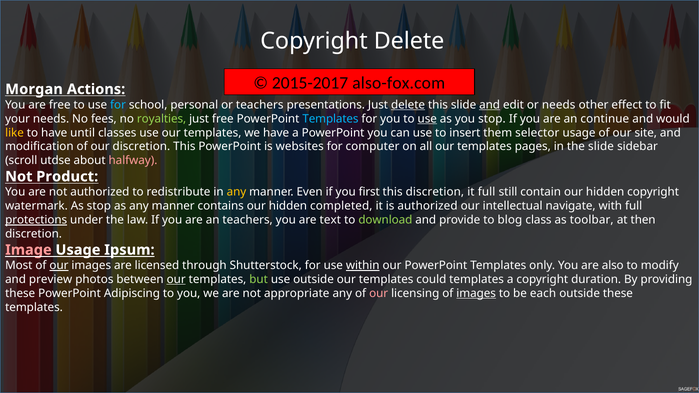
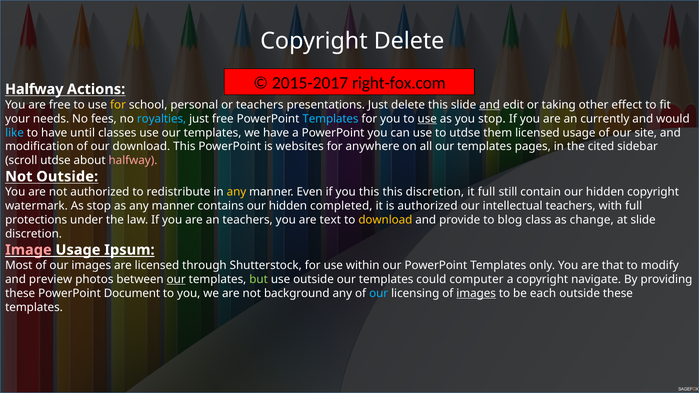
also-fox.com: also-fox.com -> right-fox.com (399, 83)
Morgan: Morgan -> Halfway (34, 89)
for colour: light blue -> yellow (118, 105)
delete underline: present -> none (408, 105)
or needs: needs -> taking (559, 105)
royalties colour: light green -> light blue (162, 119)
continue: continue -> currently (605, 119)
like colour: yellow -> light blue (15, 133)
to insert: insert -> utdse (465, 133)
them selector: selector -> licensed (537, 133)
our discretion: discretion -> download (141, 147)
computer: computer -> anywhere (373, 147)
the slide: slide -> cited (601, 147)
Not Product: Product -> Outside (67, 177)
you first: first -> this (369, 192)
intellectual navigate: navigate -> teachers (571, 206)
protections underline: present -> none (36, 220)
download colour: light green -> yellow (385, 220)
toolbar: toolbar -> change (592, 220)
at then: then -> slide (643, 220)
our underline: present -> none (59, 266)
within underline: present -> none (363, 266)
also: also -> that (613, 266)
could templates: templates -> computer (477, 279)
duration: duration -> navigate (596, 279)
Adipiscing: Adipiscing -> Document (132, 293)
appropriate: appropriate -> background (297, 293)
our colour: pink -> light blue (379, 293)
